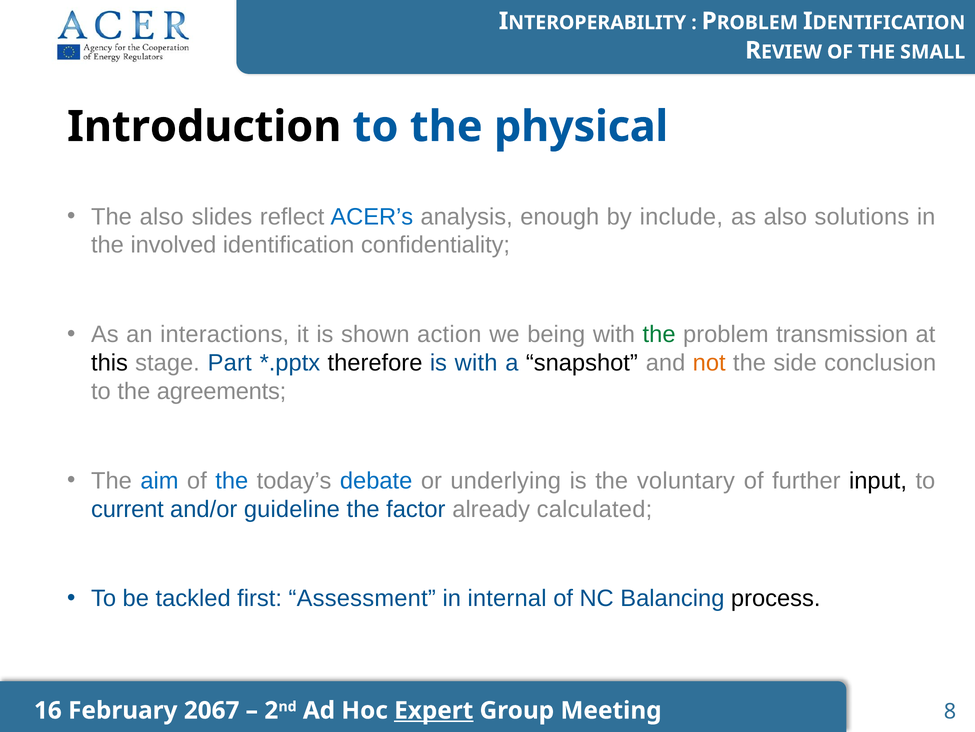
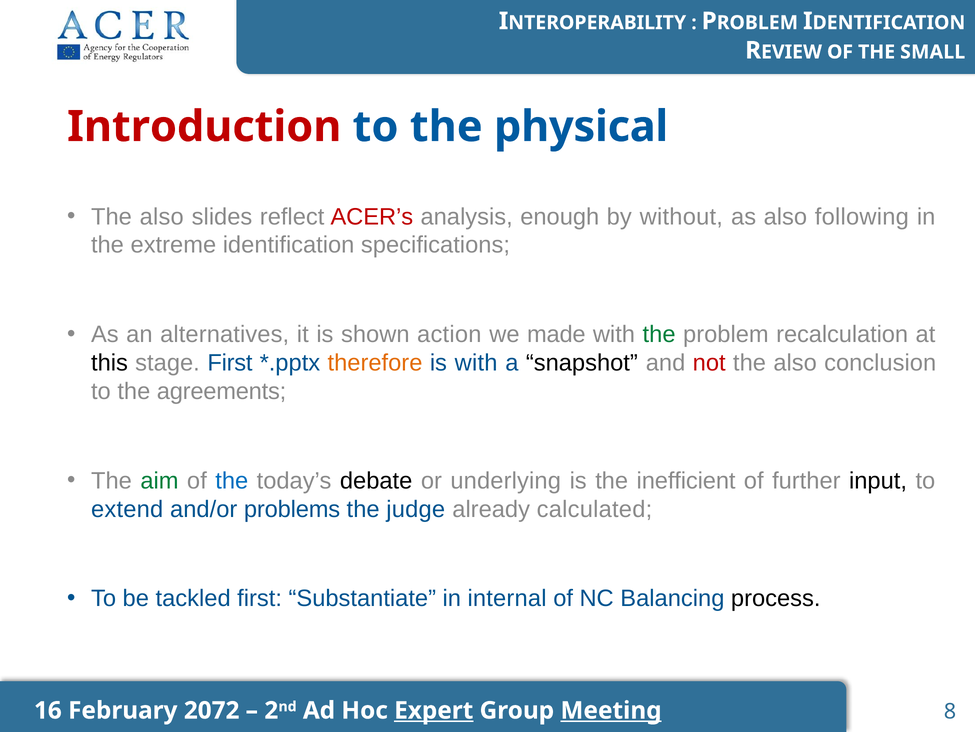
Introduction colour: black -> red (204, 127)
ACER’s colour: blue -> red (372, 216)
include: include -> without (681, 216)
solutions: solutions -> following (862, 216)
involved: involved -> extreme (173, 245)
confidentiality: confidentiality -> specifications (435, 245)
interactions: interactions -> alternatives (225, 334)
being: being -> made (556, 334)
transmission: transmission -> recalculation (842, 334)
stage Part: Part -> First (230, 363)
therefore colour: black -> orange (375, 363)
not colour: orange -> red (709, 363)
side: side -> also (795, 363)
aim colour: blue -> green (160, 480)
debate colour: blue -> black (376, 480)
voluntary: voluntary -> inefficient (686, 480)
current: current -> extend (127, 509)
guideline: guideline -> problems (292, 509)
factor: factor -> judge (416, 509)
Assessment: Assessment -> Substantiate (362, 598)
2067: 2067 -> 2072 (212, 710)
Meeting underline: none -> present (611, 710)
